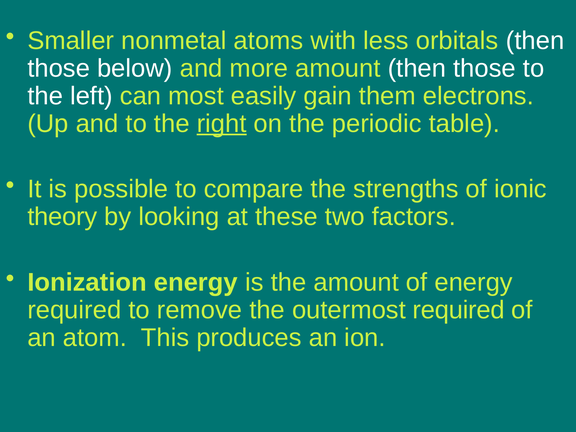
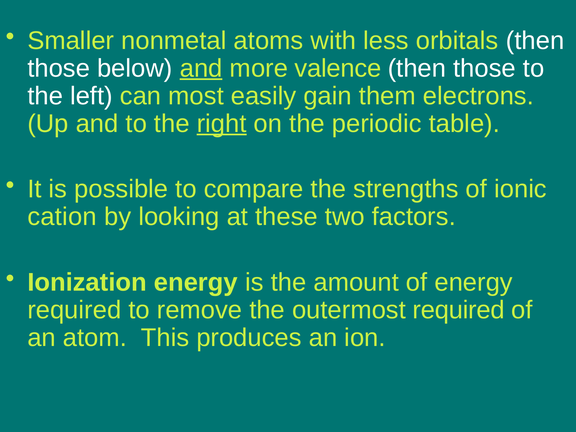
and underline: none -> present (201, 68)
more amount: amount -> valence (338, 68)
theory: theory -> cation (62, 217)
